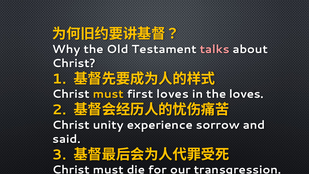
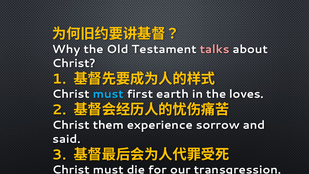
must colour: yellow -> light blue (108, 94)
first loves: loves -> earth (173, 94)
unity: unity -> them (108, 125)
